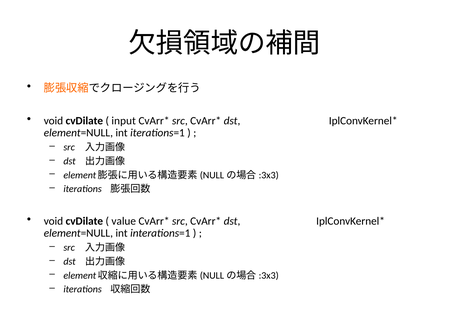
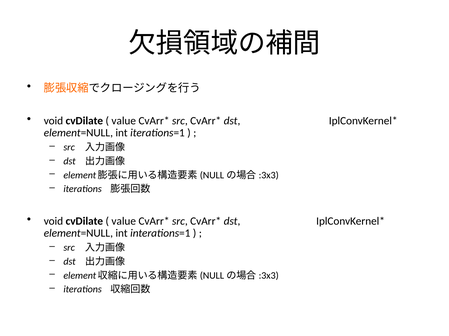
input: input -> value (124, 121)
